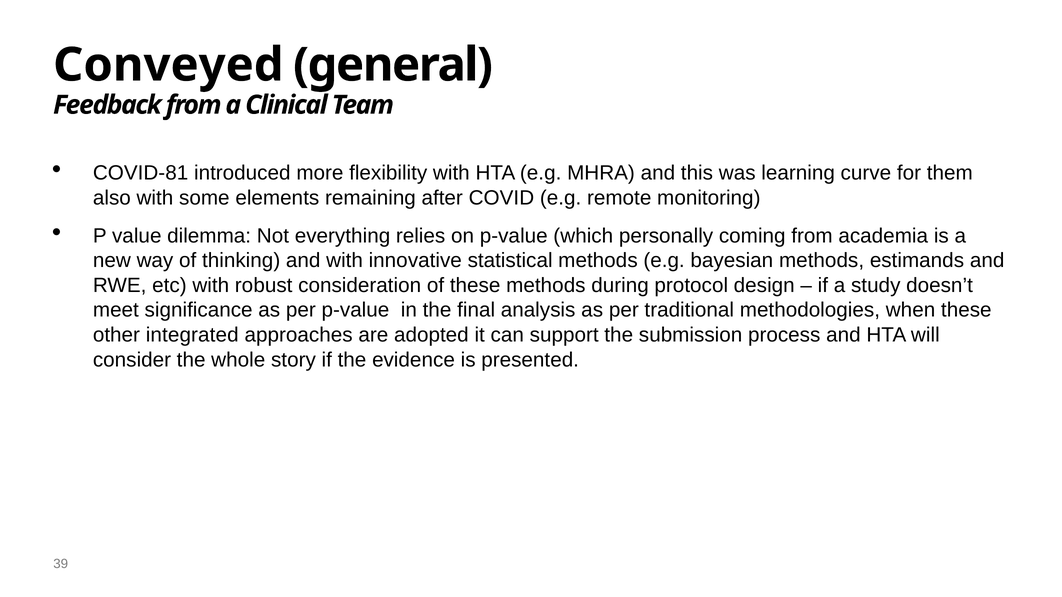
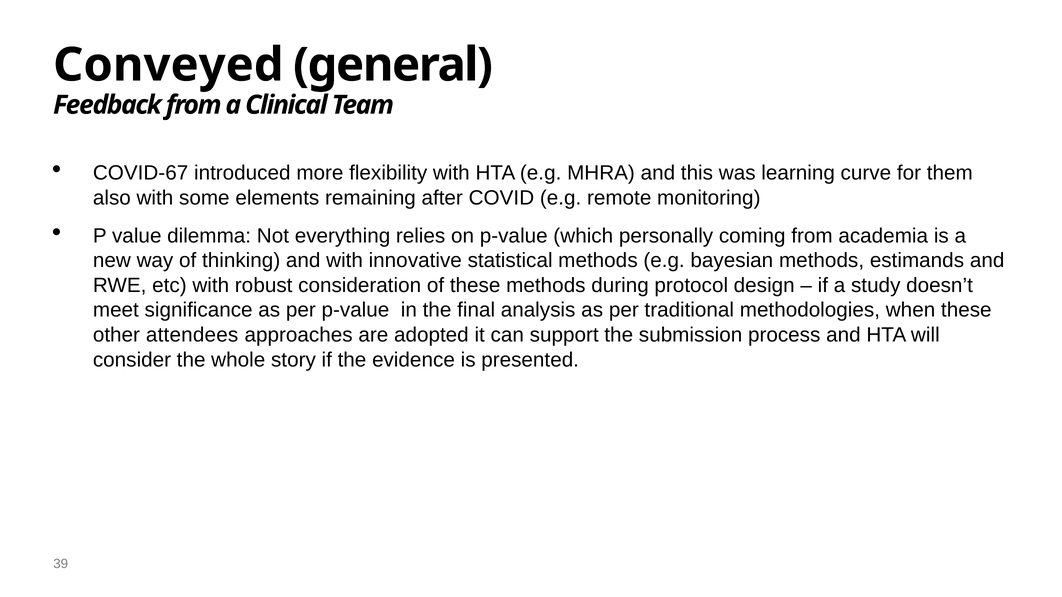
COVID-81: COVID-81 -> COVID-67 (141, 173)
integrated: integrated -> attendees (192, 335)
